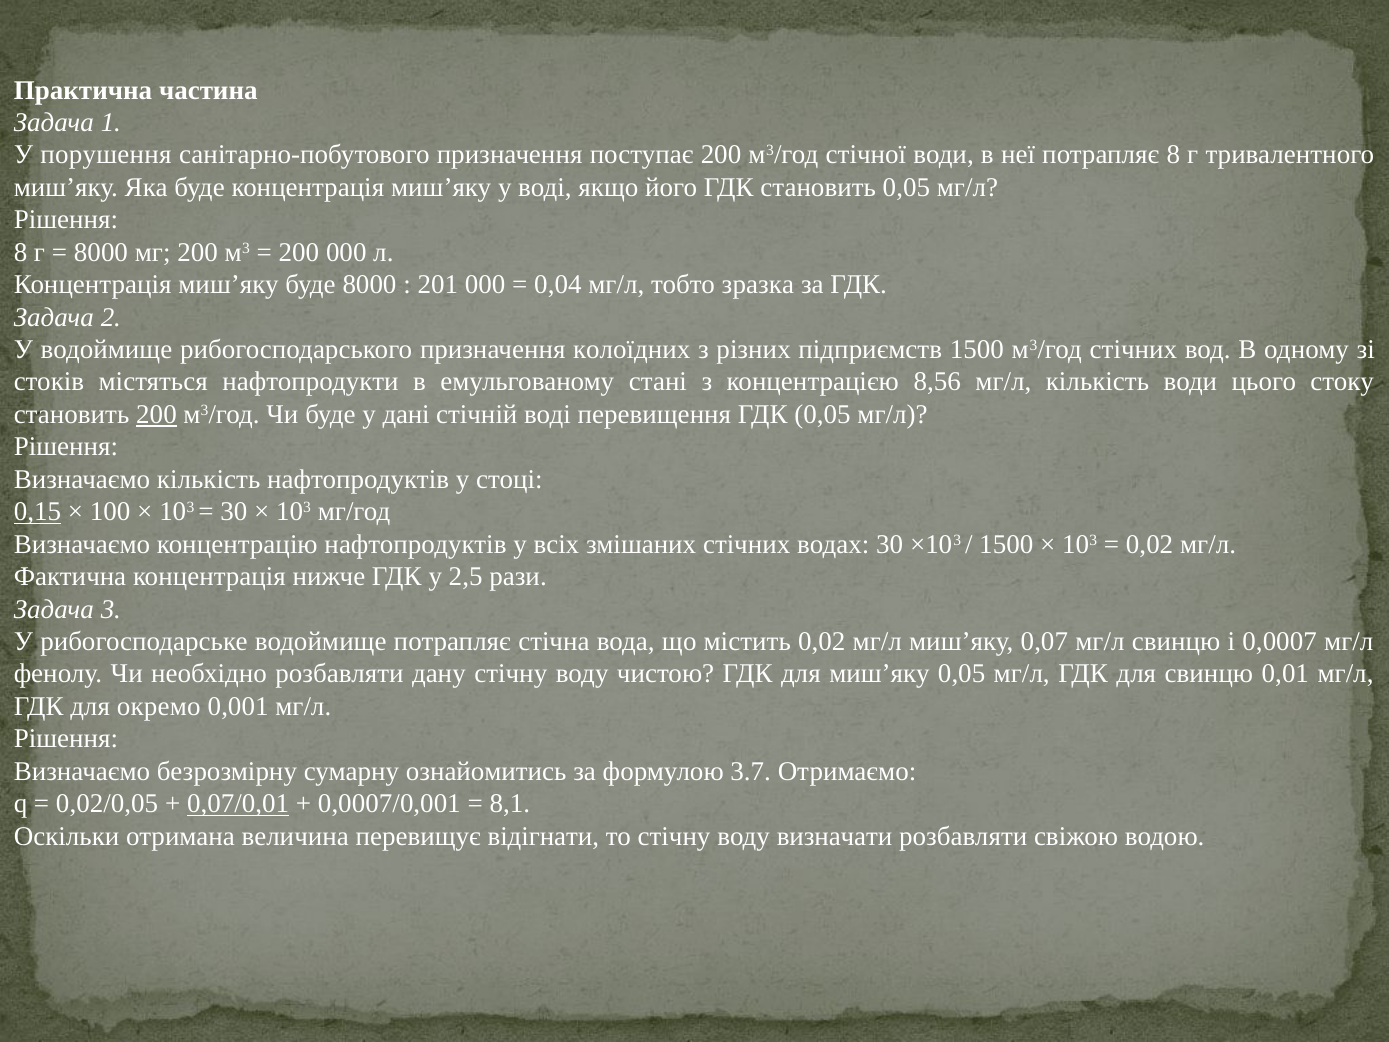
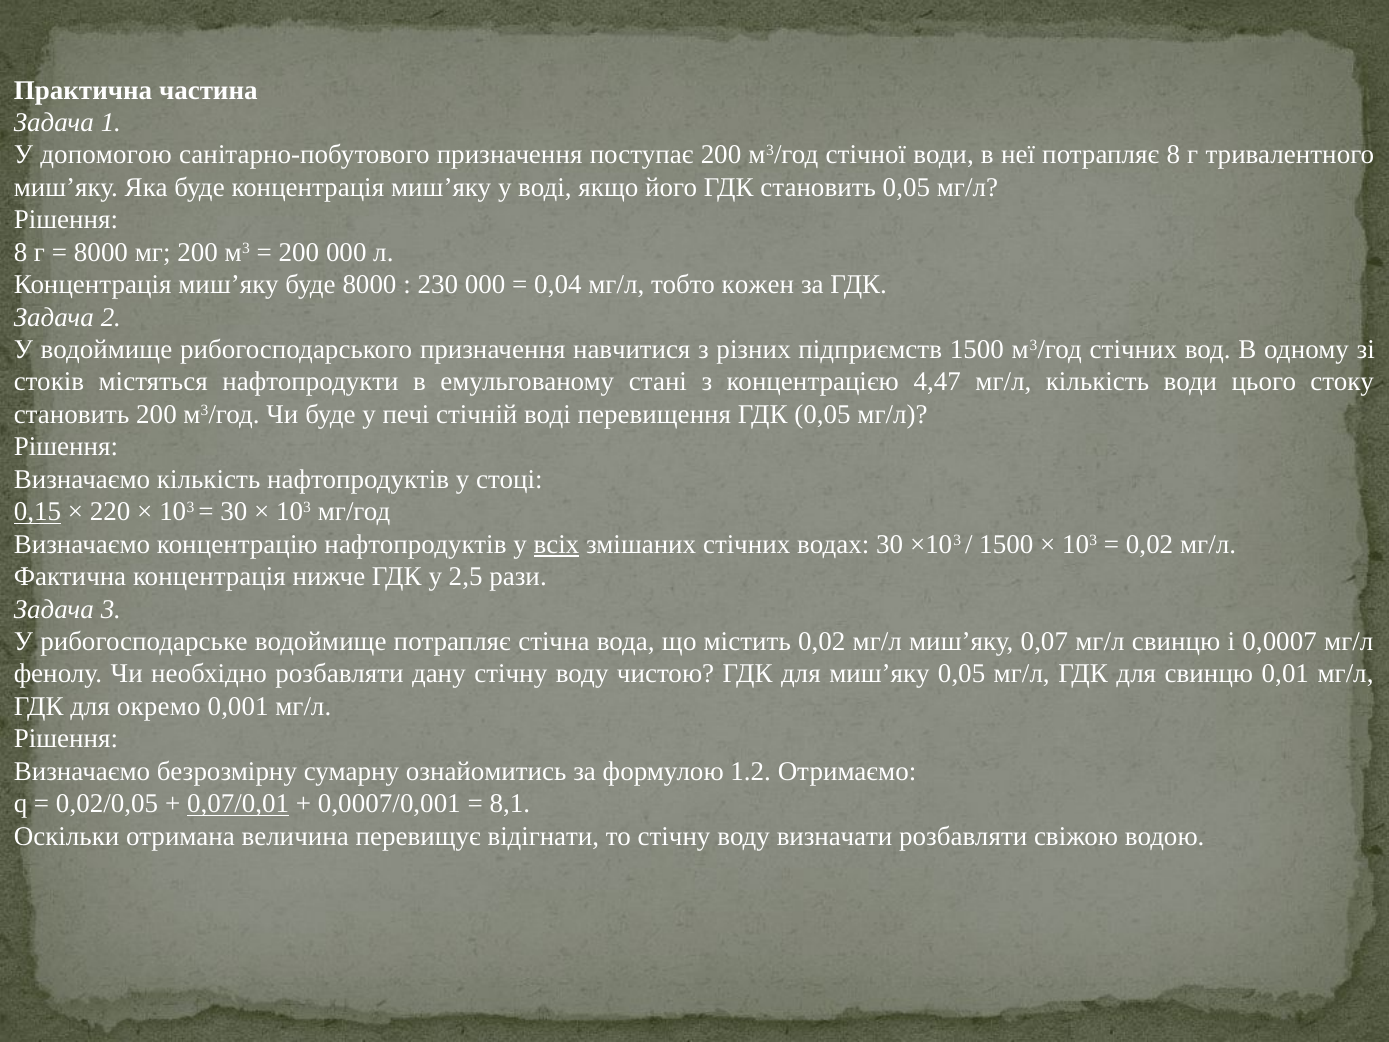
порушення: порушення -> допомогою (106, 155)
201: 201 -> 230 (438, 285)
зразка: зразка -> кожен (758, 285)
колоїдних: колоїдних -> навчитися (632, 350)
8,56: 8,56 -> 4,47 (937, 382)
200 underline: present -> none (156, 414)
дані: дані -> печі (406, 414)
100: 100 -> 220 (110, 512)
всіх underline: none -> present (556, 544)
3.7: 3.7 -> 1.2 (751, 771)
